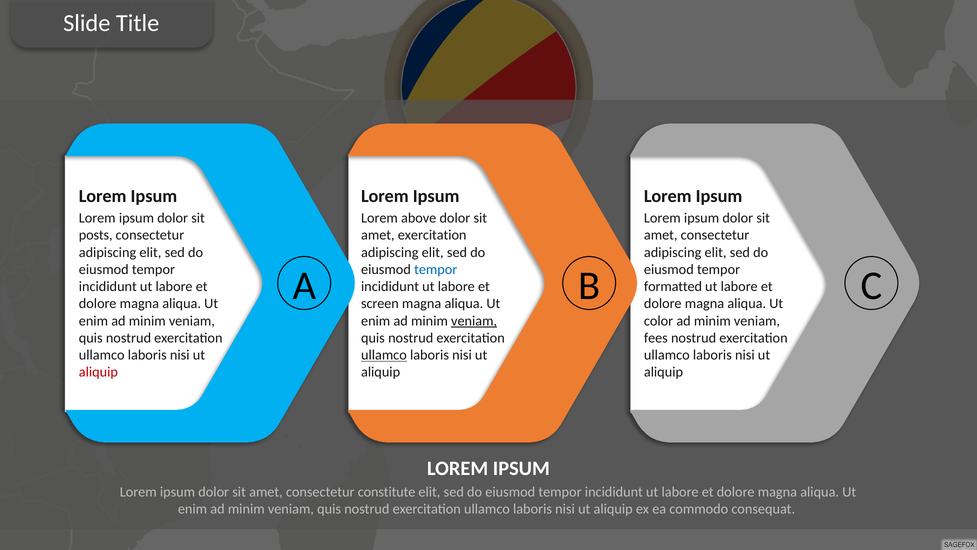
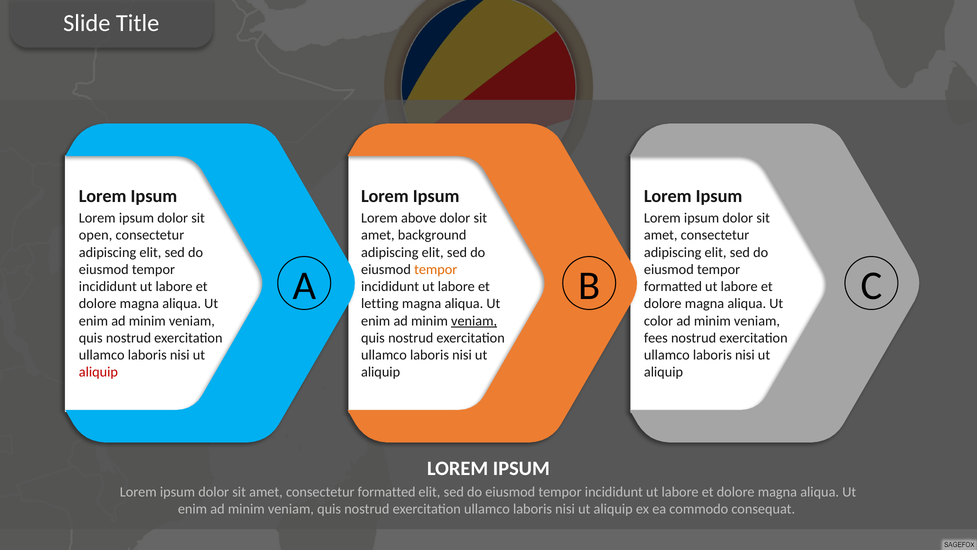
posts: posts -> open (96, 235)
amet exercitation: exercitation -> background (432, 235)
tempor colour: blue -> orange (436, 269)
screen: screen -> letting (380, 303)
ullamco underline: present -> none (384, 355)
consectetur constitute: constitute -> formatted (387, 491)
